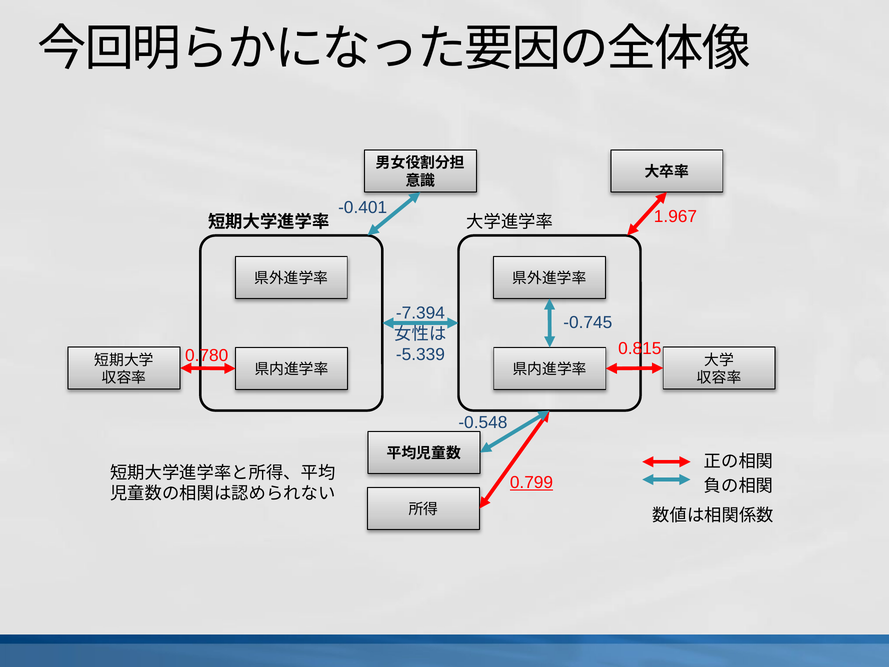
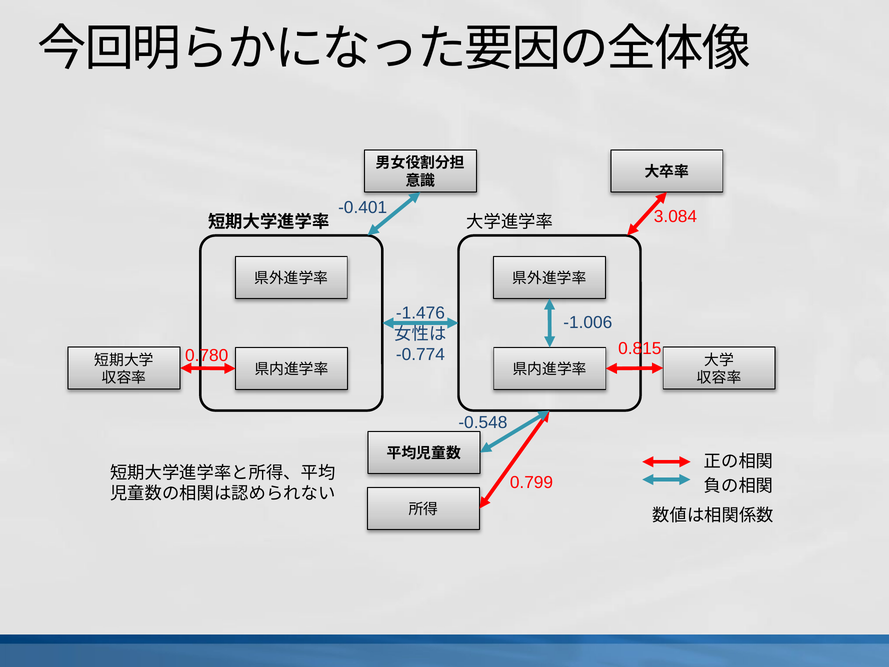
1.967: 1.967 -> 3.084 (675, 216)
-7.394: -7.394 -> -1.476 (420, 313)
-0.745: -0.745 -> -1.006 (588, 322)
-5.339: -5.339 -> -0.774 (420, 354)
0.799 underline: present -> none (531, 482)
